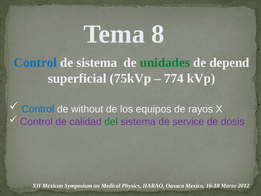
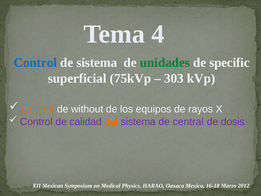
8: 8 -> 4 (158, 34)
depend: depend -> specific (229, 63)
774: 774 -> 303 (174, 78)
Control colour: blue -> orange (38, 109)
del colour: green -> orange (111, 122)
service: service -> central (188, 122)
